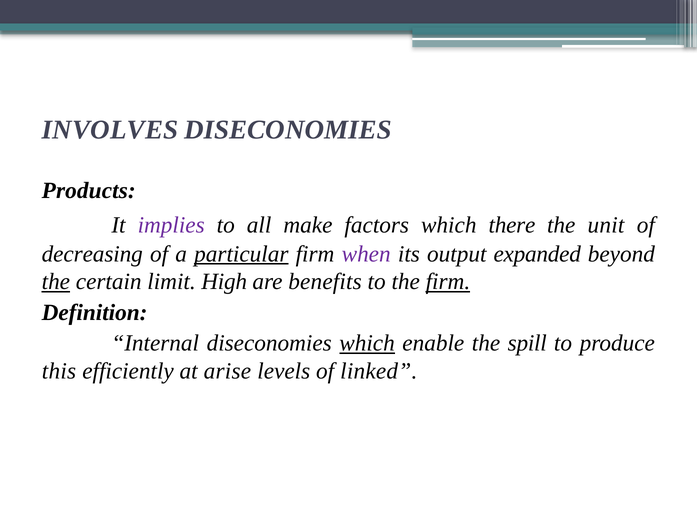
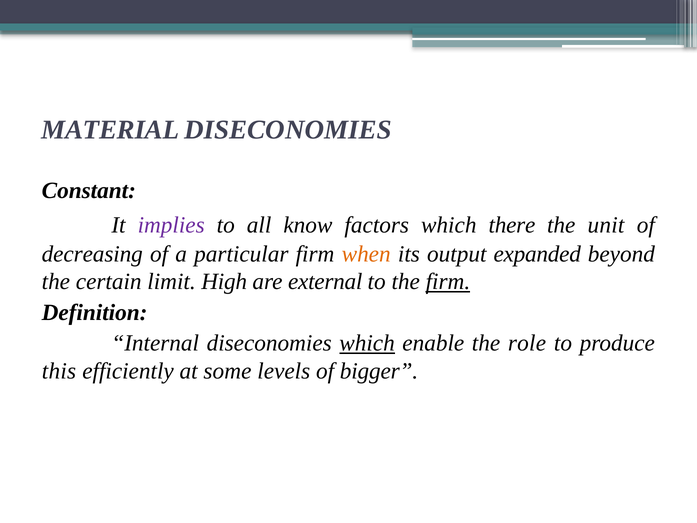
INVOLVES: INVOLVES -> MATERIAL (110, 130)
Products: Products -> Constant (89, 190)
make: make -> know (308, 225)
particular underline: present -> none (241, 254)
when colour: purple -> orange (366, 254)
the underline: present -> none (56, 282)
benefits: benefits -> external (325, 282)
spill: spill -> role (527, 343)
arise: arise -> some (227, 371)
linked: linked -> bigger (379, 371)
